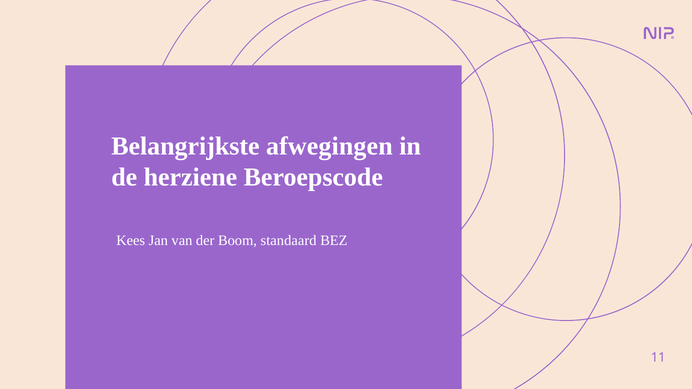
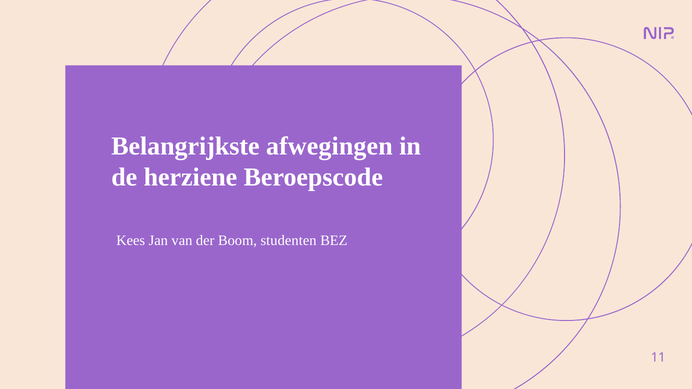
standaard: standaard -> studenten (289, 241)
